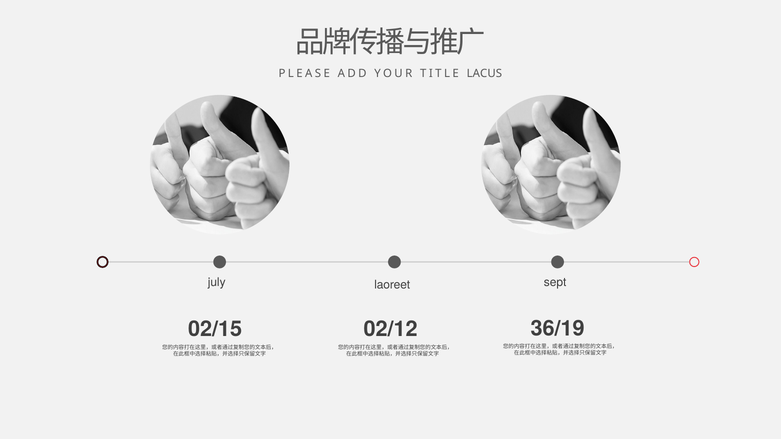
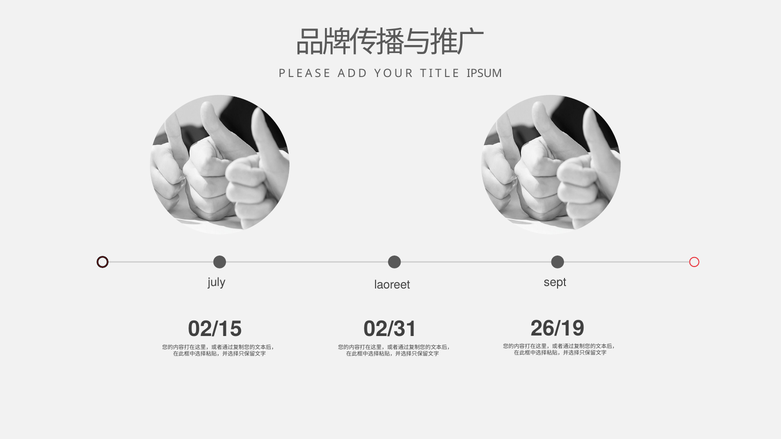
LACUS: LACUS -> IPSUM (484, 73)
36/19: 36/19 -> 26/19 (558, 329)
02/12: 02/12 -> 02/31 (391, 330)
